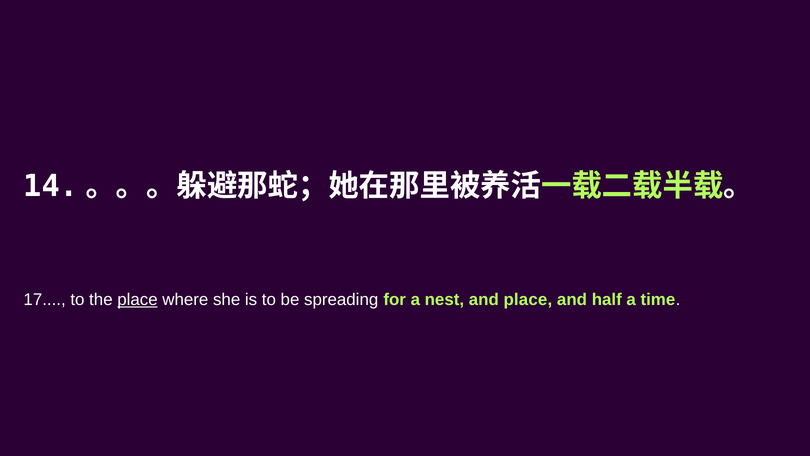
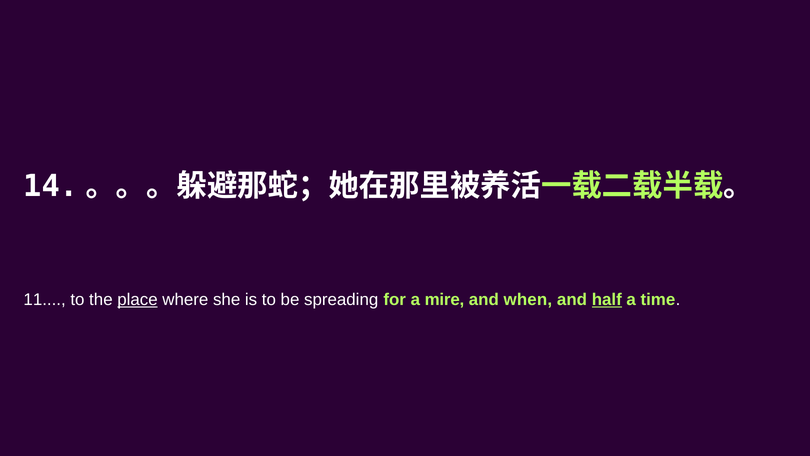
17: 17 -> 11 (45, 300)
nest: nest -> mire (444, 300)
and place: place -> when (528, 300)
half underline: none -> present (607, 300)
